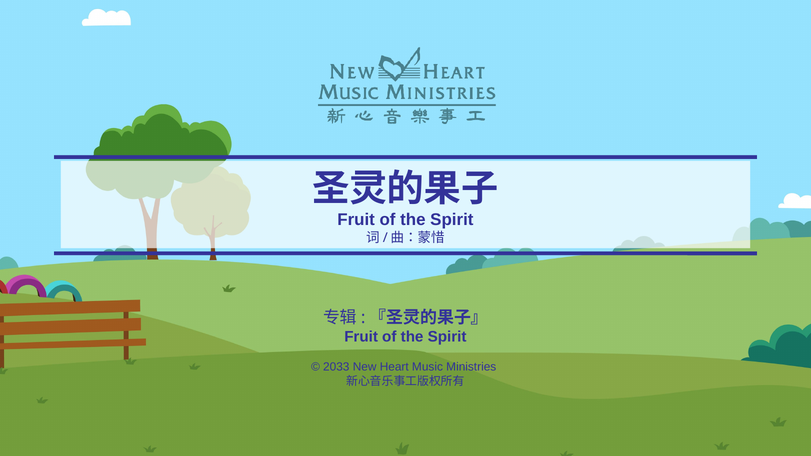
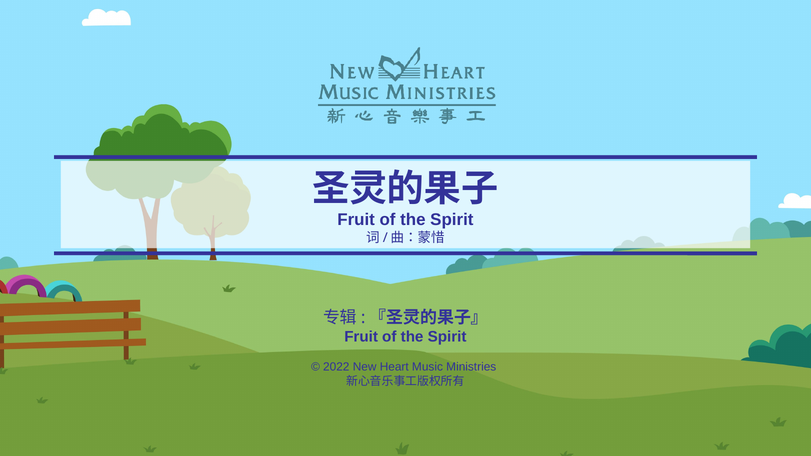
2033: 2033 -> 2022 (336, 367)
